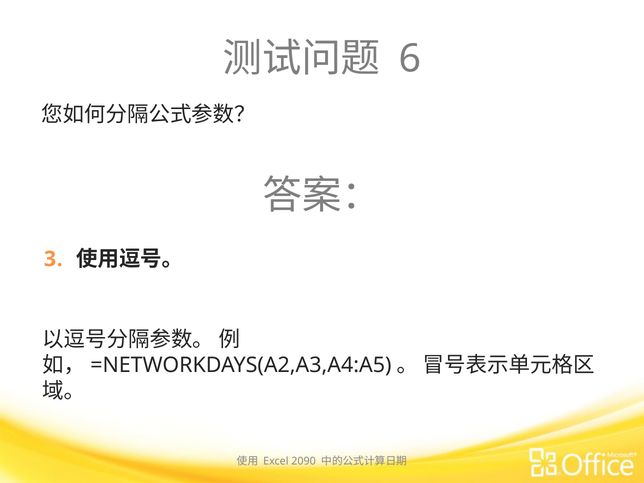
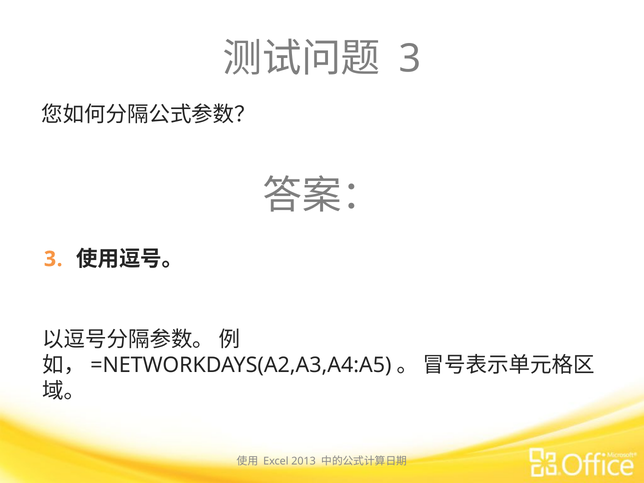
6: 6 -> 3 (410, 59)
2090: 2090 -> 2013 (304, 461)
